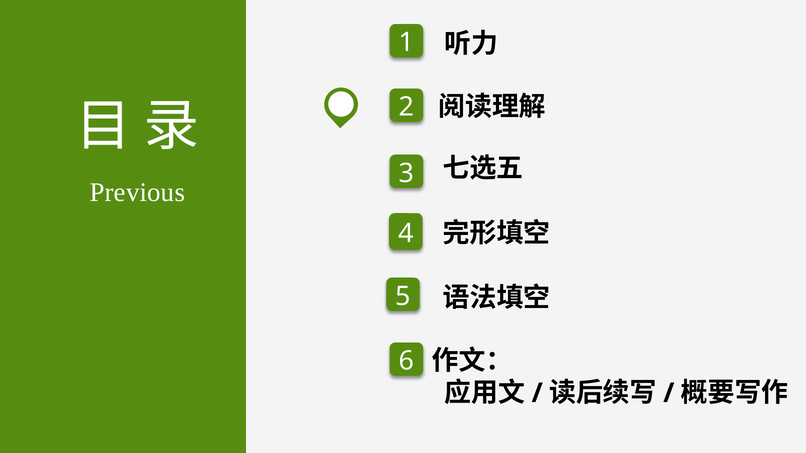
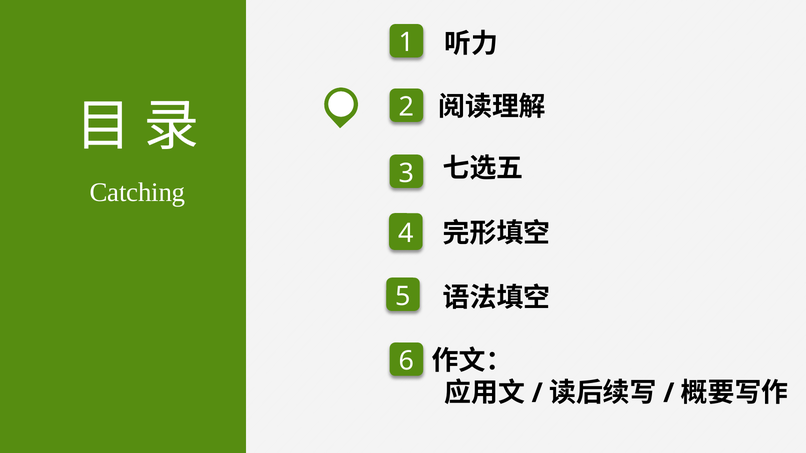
Previous: Previous -> Catching (138, 192)
